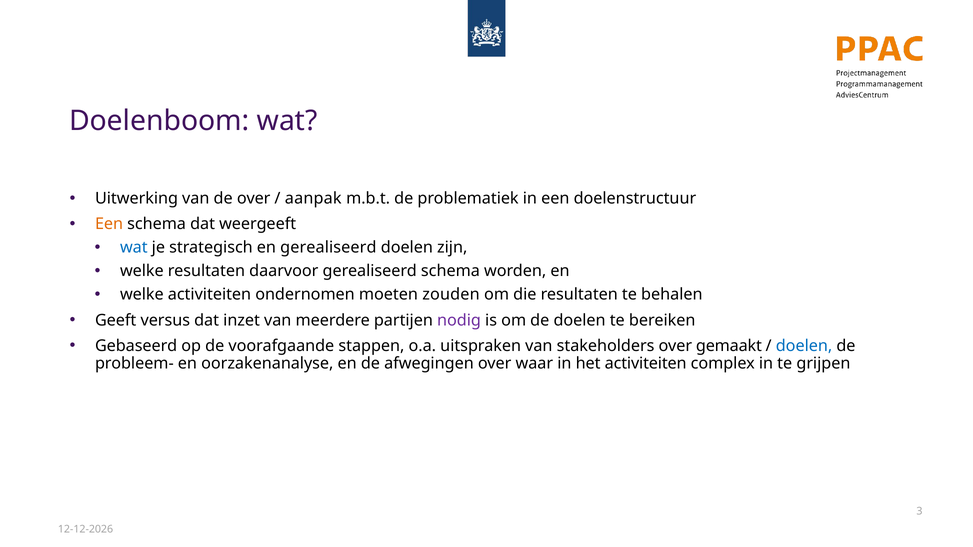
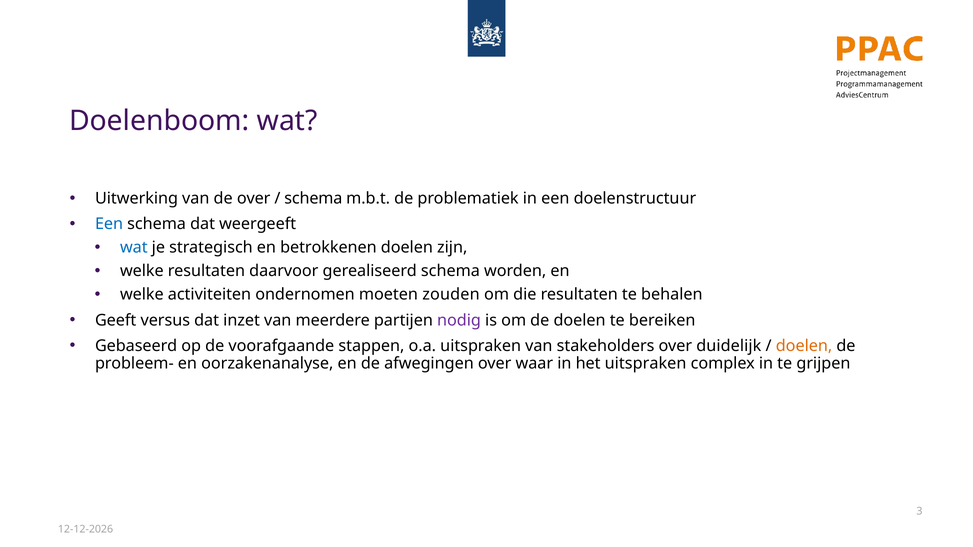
aanpak: aanpak -> schema (313, 199)
Een colour: orange -> blue (109, 224)
en gerealiseerd: gerealiseerd -> betrokkenen (328, 248)
gemaakt: gemaakt -> duidelijk (729, 346)
doelen colour: blue -> orange (804, 346)
het activiteiten: activiteiten -> uitspraken (646, 363)
